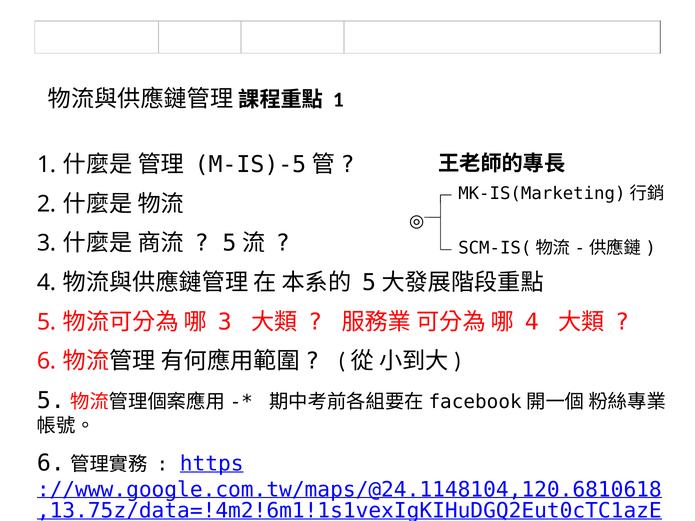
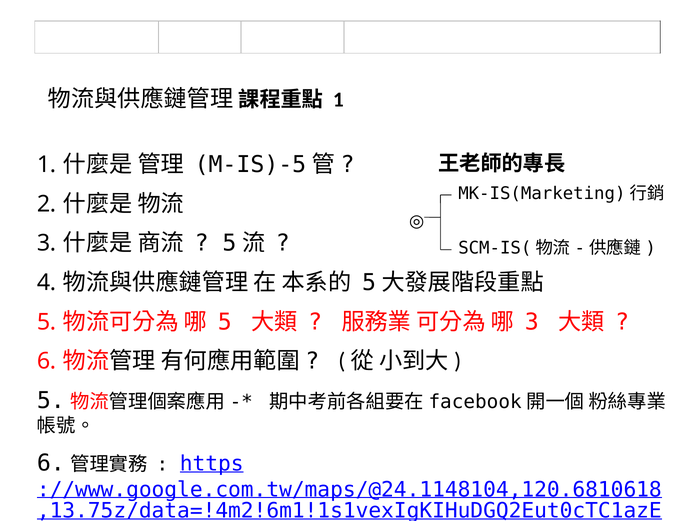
3: 3 -> 5 (225, 322)
4: 4 -> 3 (532, 322)
